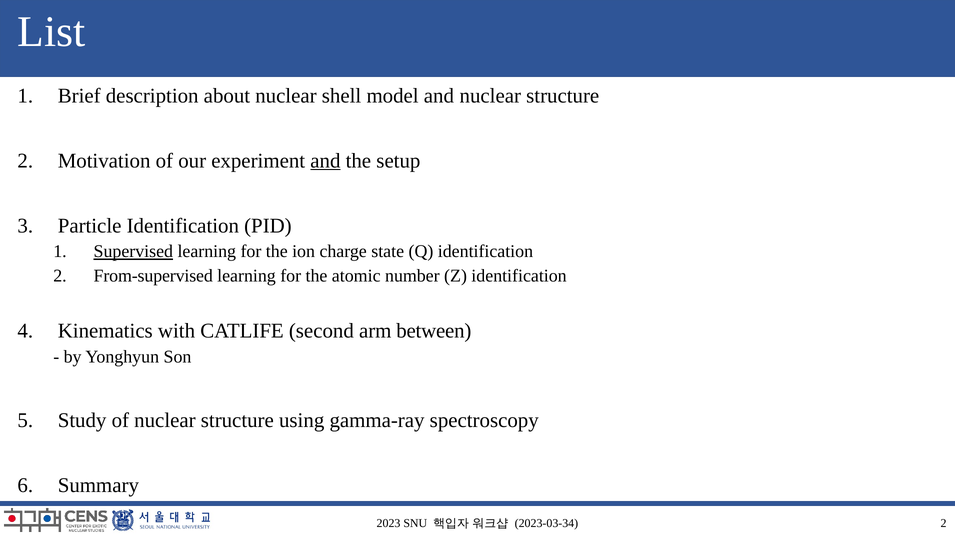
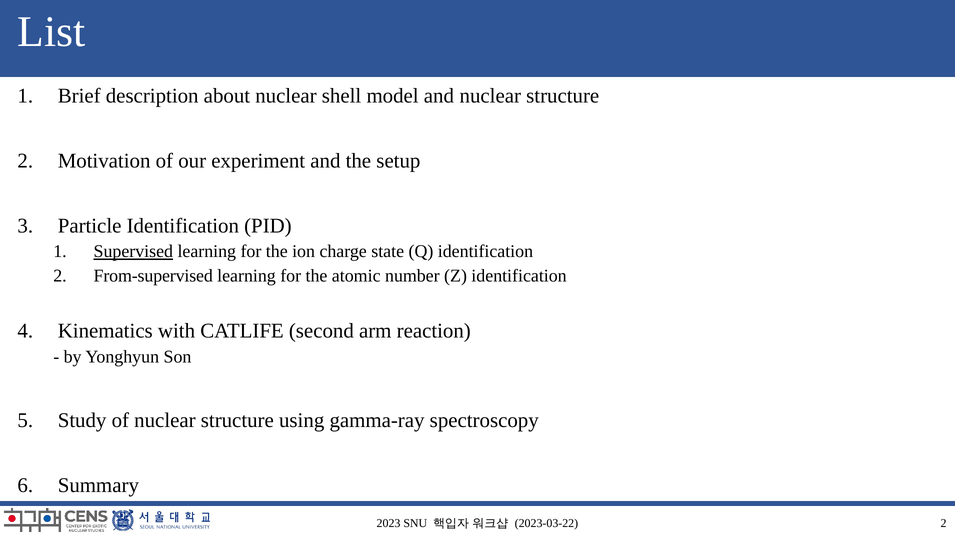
and underline: present -> none (325, 161)
between: between -> reaction (434, 331)
2023-03-34: 2023-03-34 -> 2023-03-22 (546, 524)
